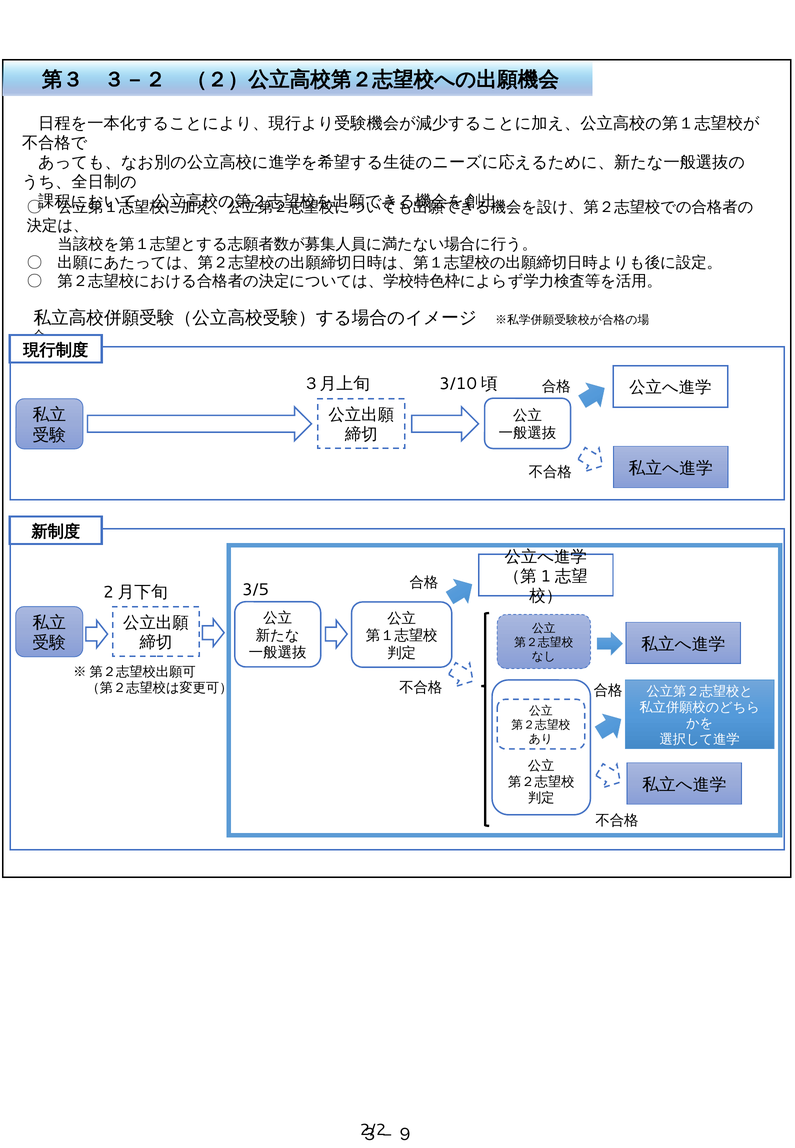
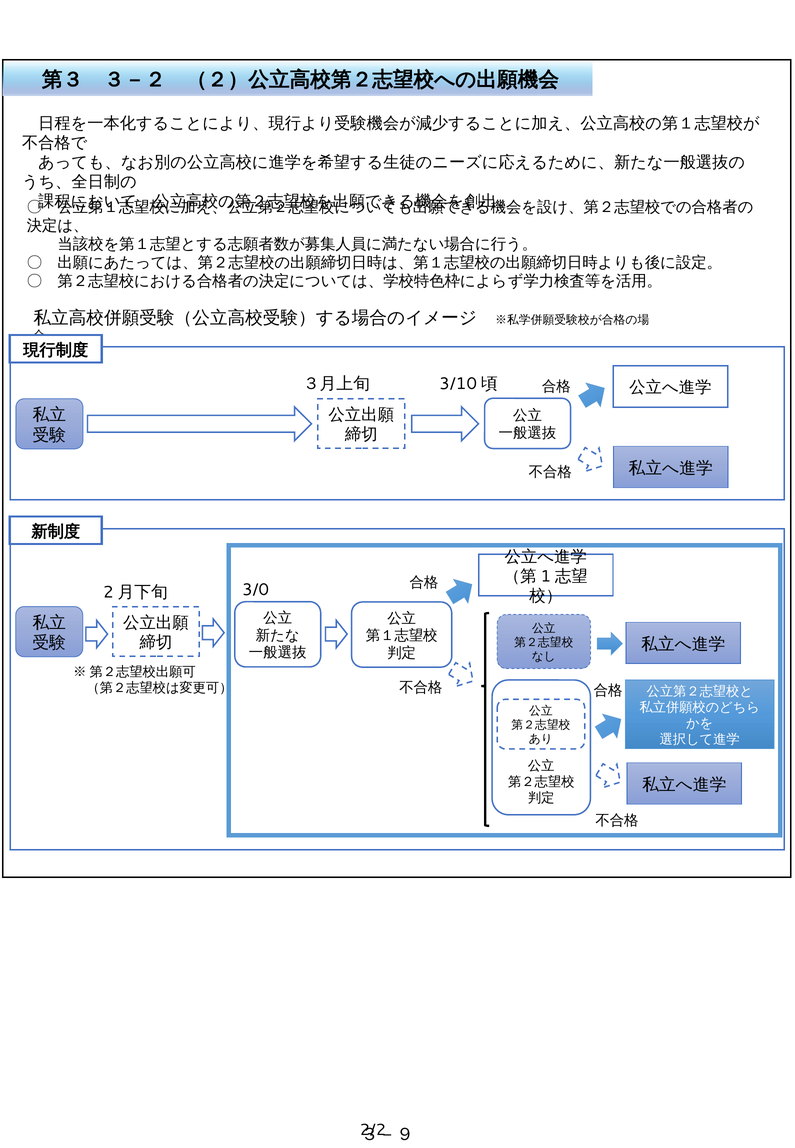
3/5: 3/5 -> 3/0 (256, 590)
